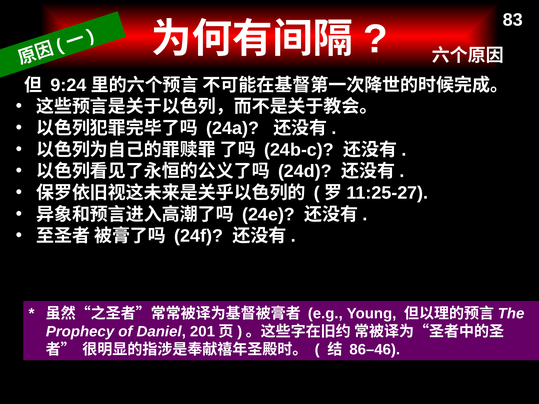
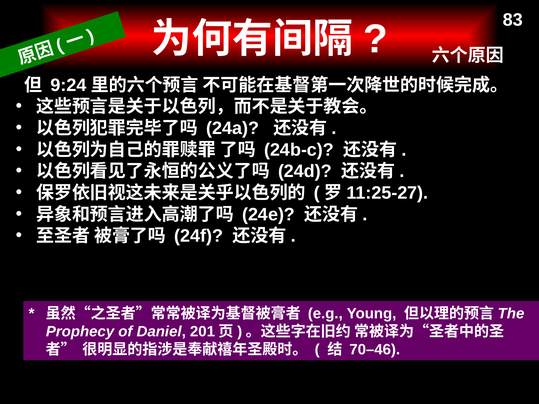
86–46: 86–46 -> 70–46 (375, 350)
